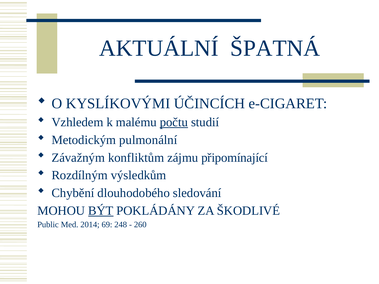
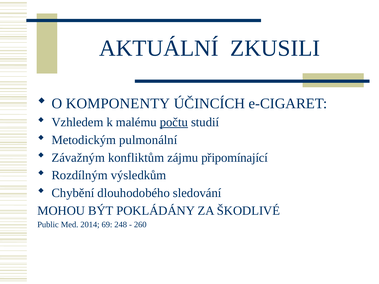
ŠPATNÁ: ŠPATNÁ -> ZKUSILI (275, 48)
KYSLÍKOVÝMI: KYSLÍKOVÝMI -> KOMPONENTY (118, 104)
BÝT underline: present -> none (101, 211)
